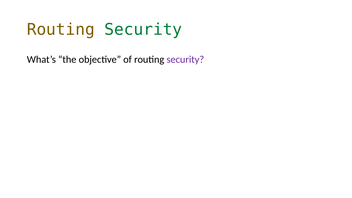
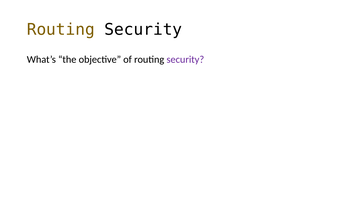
Security colour: green -> black (143, 30)
